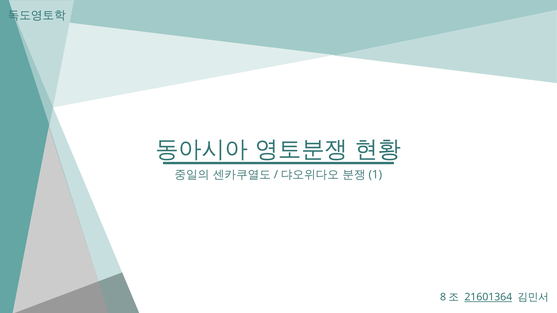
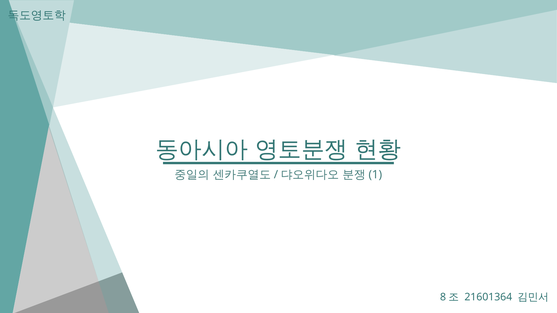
21601364 underline: present -> none (488, 297)
